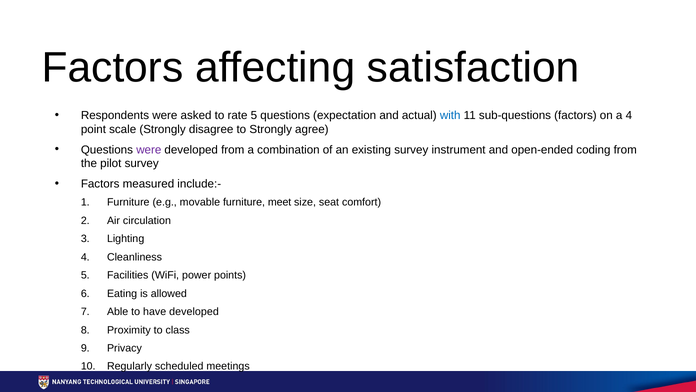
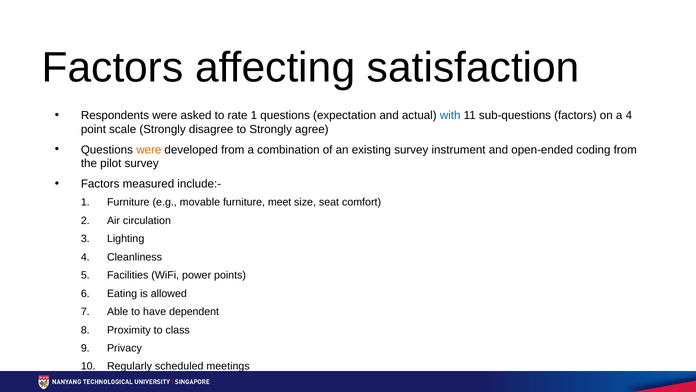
rate 5: 5 -> 1 (254, 115)
were colour: purple -> orange (149, 149)
have developed: developed -> dependent (194, 311)
